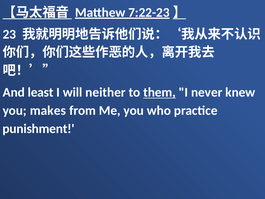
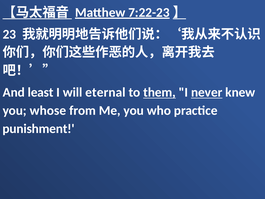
neither: neither -> eternal (105, 92)
never underline: none -> present (207, 92)
makes: makes -> whose (48, 110)
